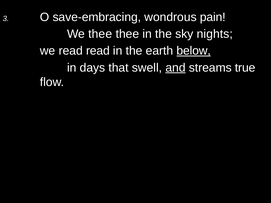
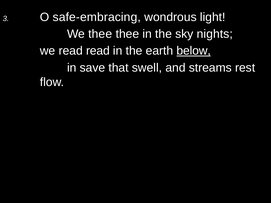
save-embracing: save-embracing -> safe-embracing (97, 17)
pain: pain -> light (213, 17)
days: days -> save (92, 68)
and underline: present -> none (175, 68)
true: true -> rest (245, 68)
